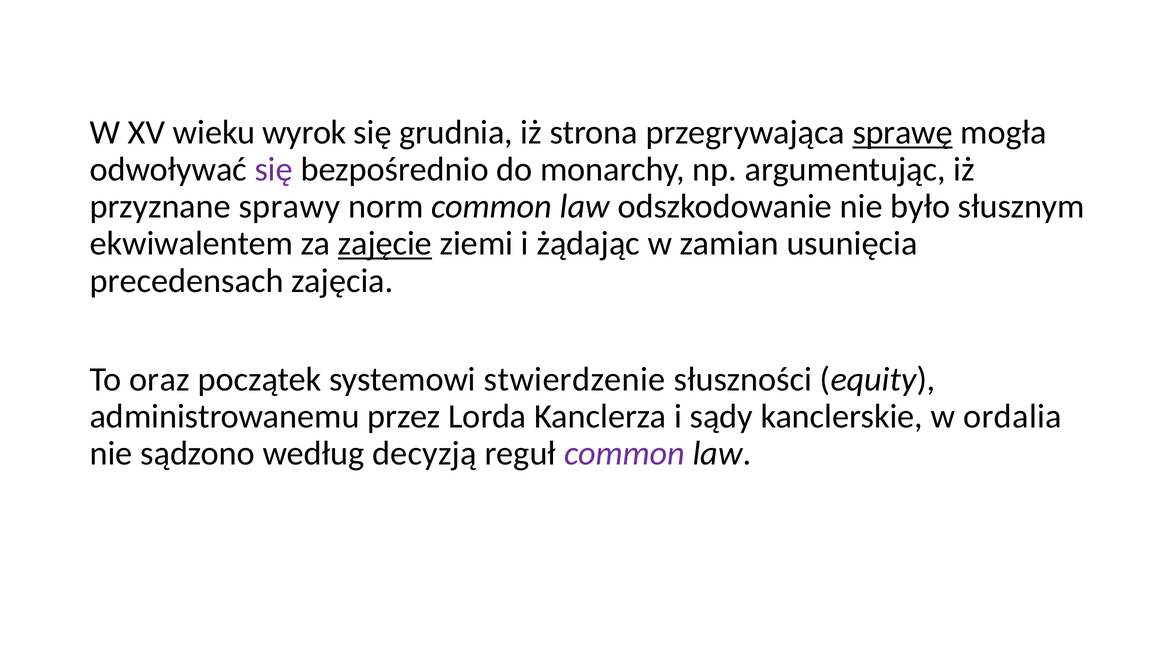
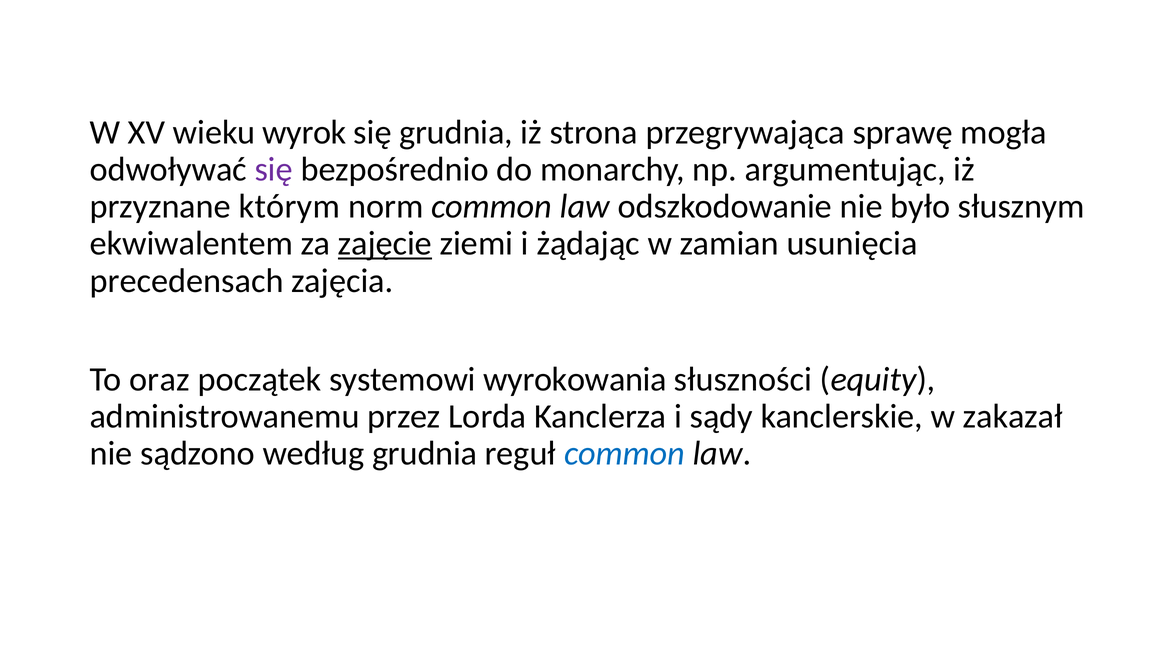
sprawę underline: present -> none (903, 133)
sprawy: sprawy -> którym (289, 207)
stwierdzenie: stwierdzenie -> wyrokowania (575, 380)
ordalia: ordalia -> zakazał (1013, 417)
według decyzją: decyzją -> grudnia (425, 454)
common colour: purple -> blue (624, 454)
